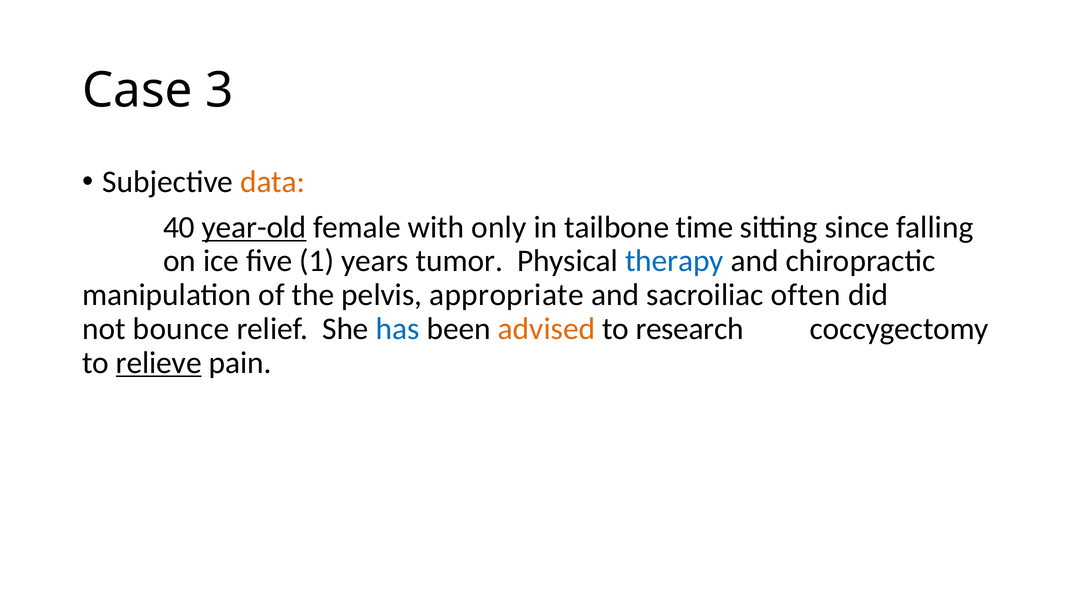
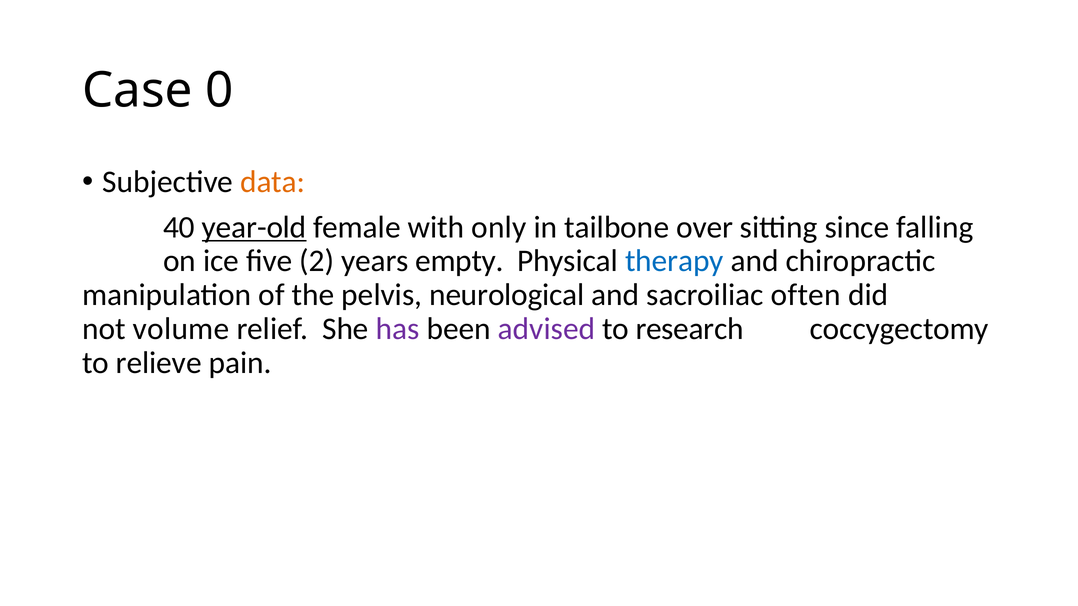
3: 3 -> 0 (220, 91)
time: time -> over (705, 227)
1: 1 -> 2 (317, 261)
tumor: tumor -> empty (459, 261)
appropriate: appropriate -> neurological (507, 295)
bounce: bounce -> volume (181, 329)
has colour: blue -> purple (398, 329)
advised colour: orange -> purple (547, 329)
relieve underline: present -> none (159, 363)
